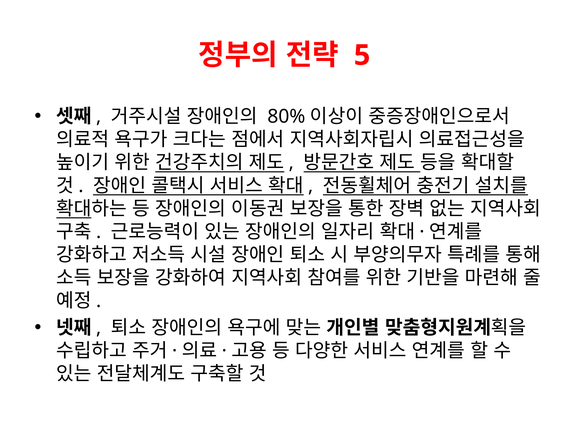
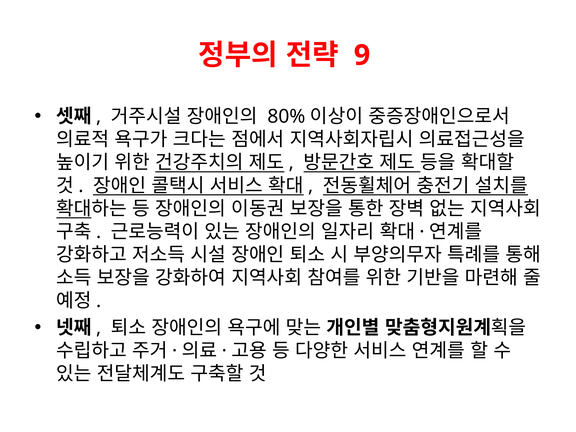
5: 5 -> 9 (362, 55)
